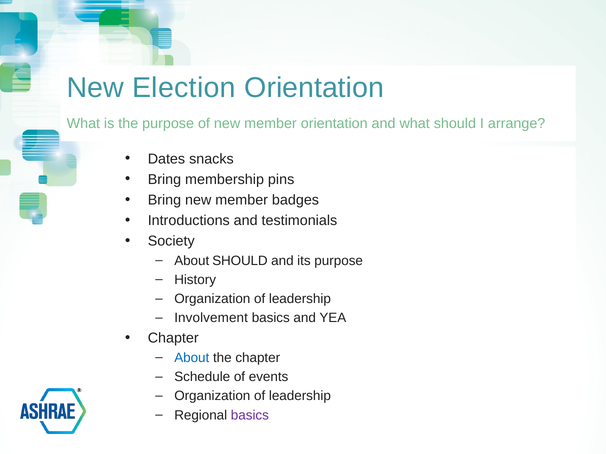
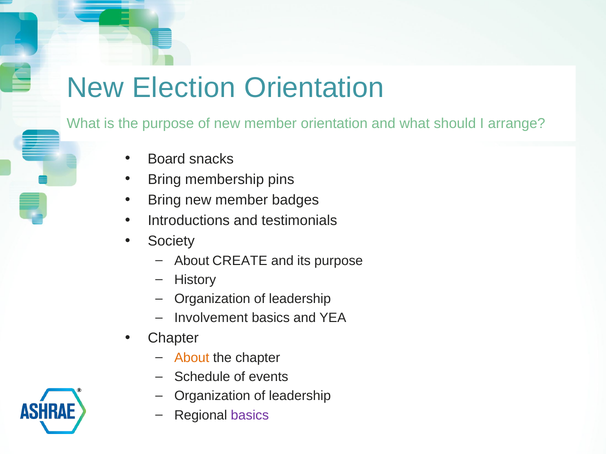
Dates: Dates -> Board (167, 159)
About SHOULD: SHOULD -> CREATE (240, 261)
About colour: blue -> orange (192, 358)
